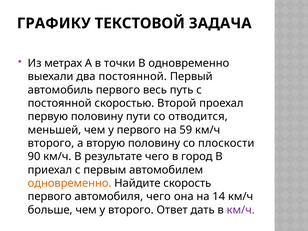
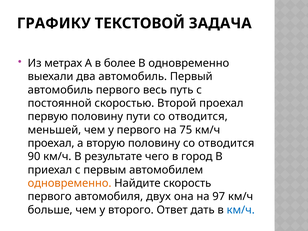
точки: точки -> более (120, 63)
два постоянной: постоянной -> автомобиль (133, 77)
59: 59 -> 75 (186, 130)
второго: второго -> проехал (51, 143)
половину со плоскости: плоскости -> отводится (226, 143)
автомобиля чего: чего -> двух (158, 197)
14: 14 -> 97 (219, 197)
км/ч colour: purple -> blue (241, 210)
